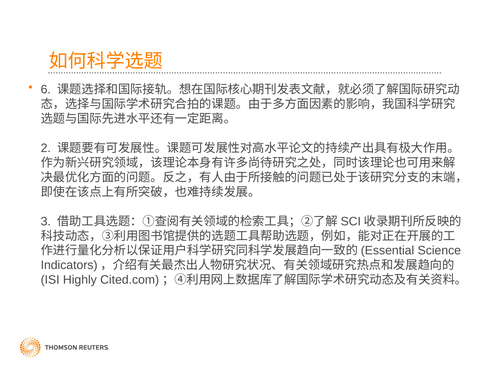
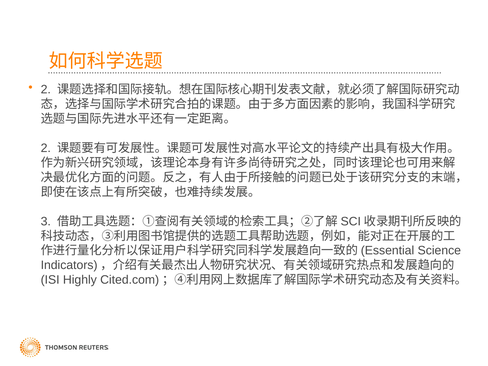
6: 6 -> 2 (46, 90)
